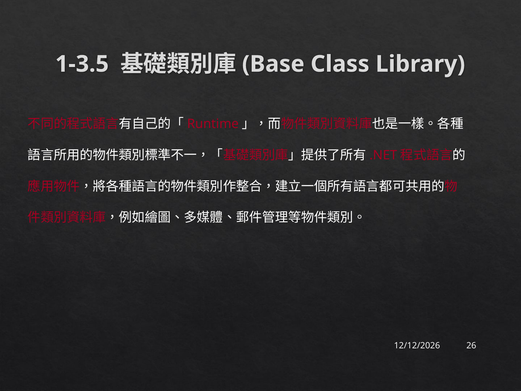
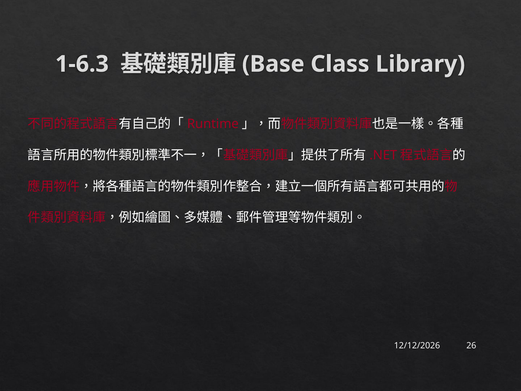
1-3.5: 1-3.5 -> 1-6.3 (82, 64)
